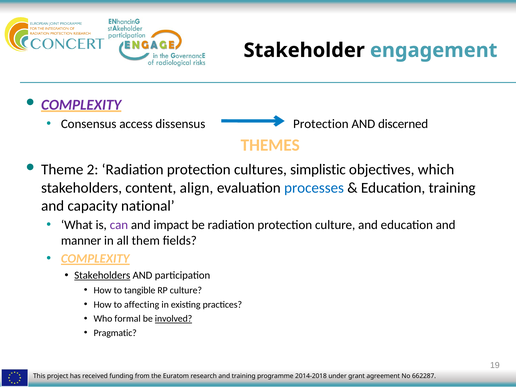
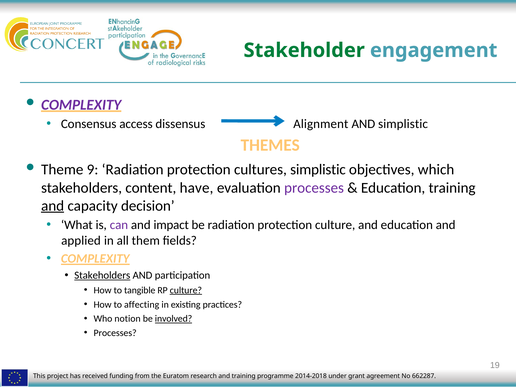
Stakeholder colour: black -> green (304, 50)
dissensus Protection: Protection -> Alignment (321, 124)
AND discerned: discerned -> simplistic (403, 124)
2: 2 -> 9 (93, 170)
align: align -> have (197, 188)
processes colour: blue -> purple (314, 188)
and underline: none -> present (53, 206)
national: national -> decision (148, 206)
manner: manner -> applied (81, 241)
culture underline: none -> present (186, 290)
formal: formal -> notion (128, 319)
Pragmatic: Pragmatic -> Processes (115, 333)
